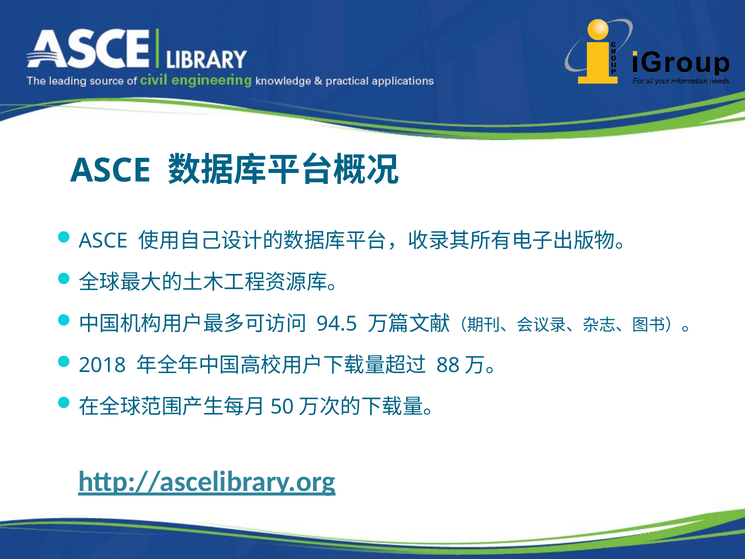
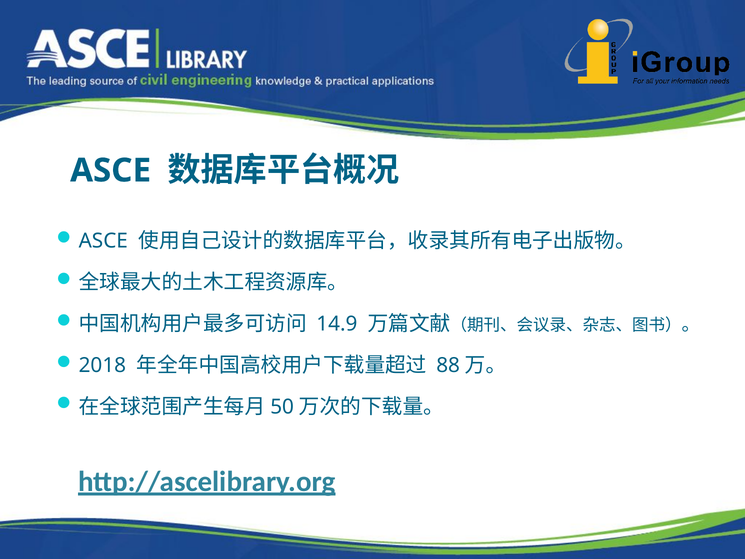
94.5: 94.5 -> 14.9 (337, 324)
